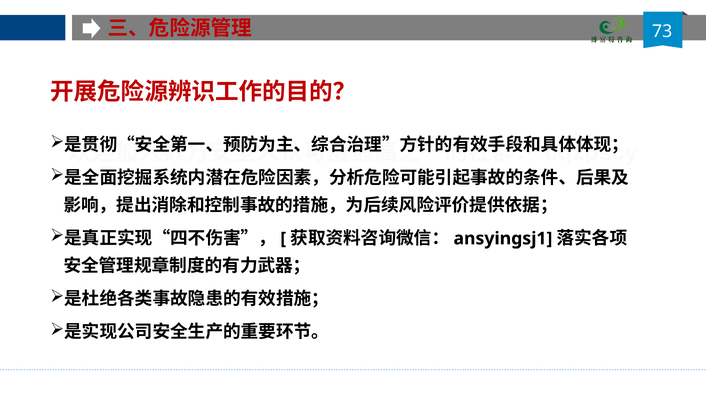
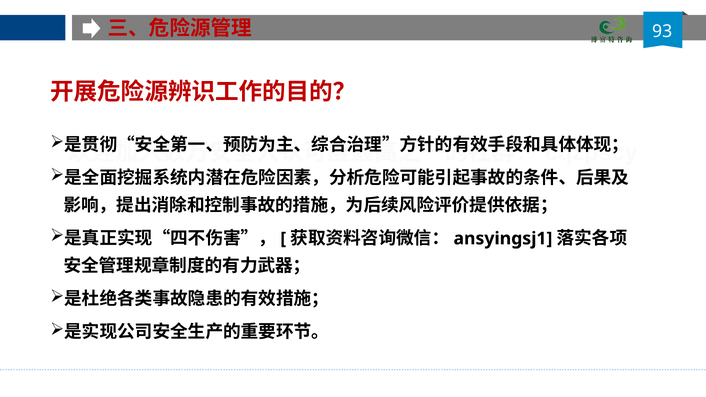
73: 73 -> 93 (662, 31)
